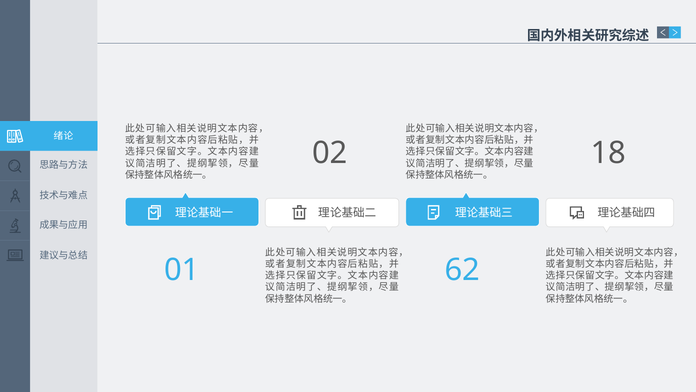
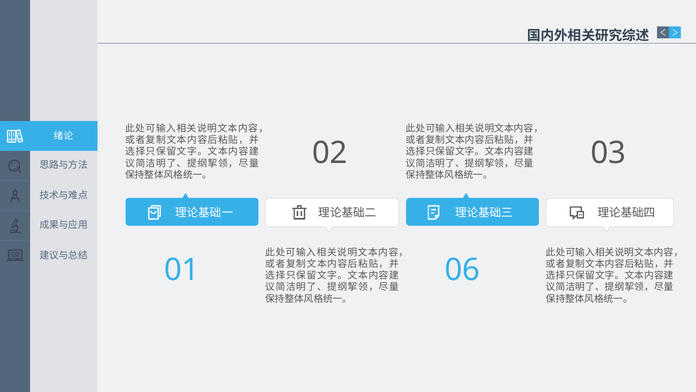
18: 18 -> 03 (609, 153)
62: 62 -> 06 (462, 270)
